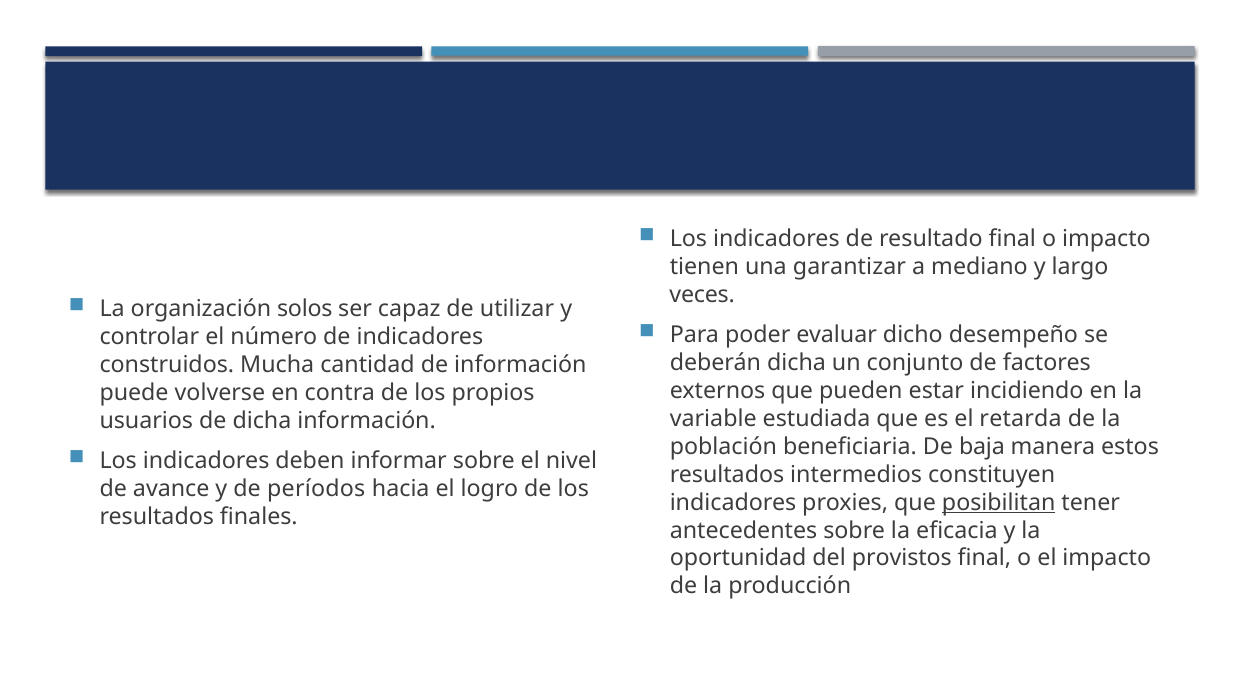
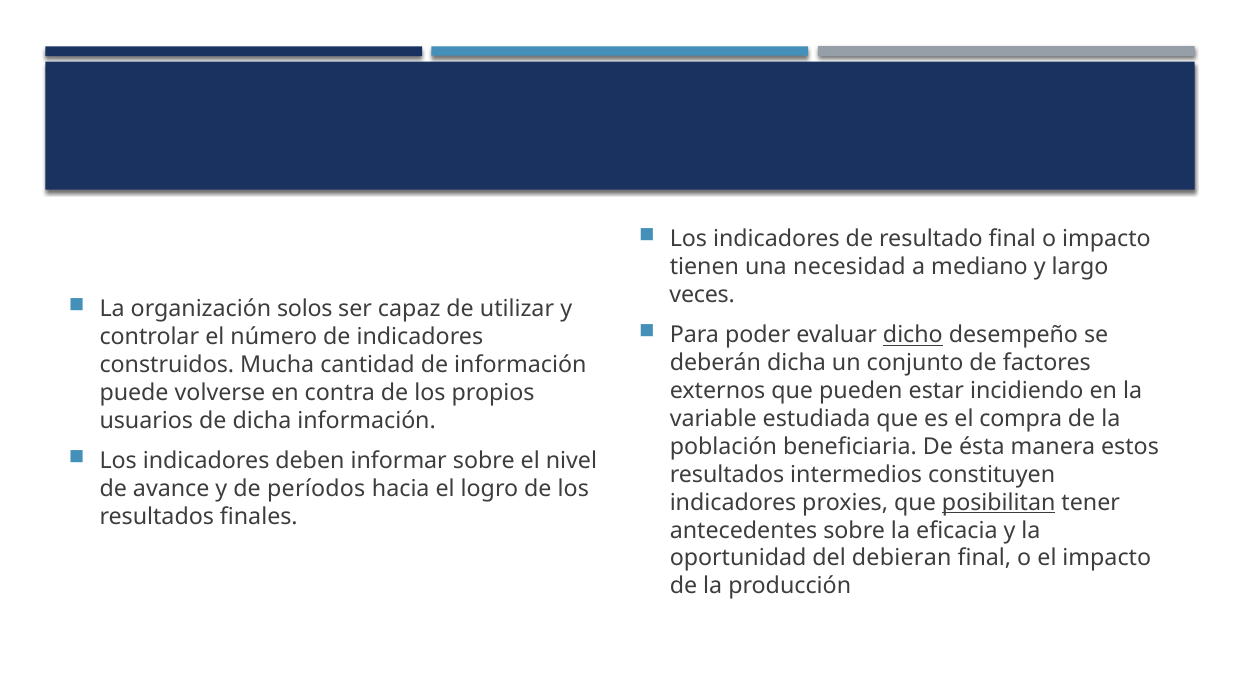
garantizar: garantizar -> necesidad (849, 267)
dicho underline: none -> present (913, 335)
retarda: retarda -> compra (1021, 419)
baja: baja -> ésta (982, 447)
provistos: provistos -> debieran (902, 559)
